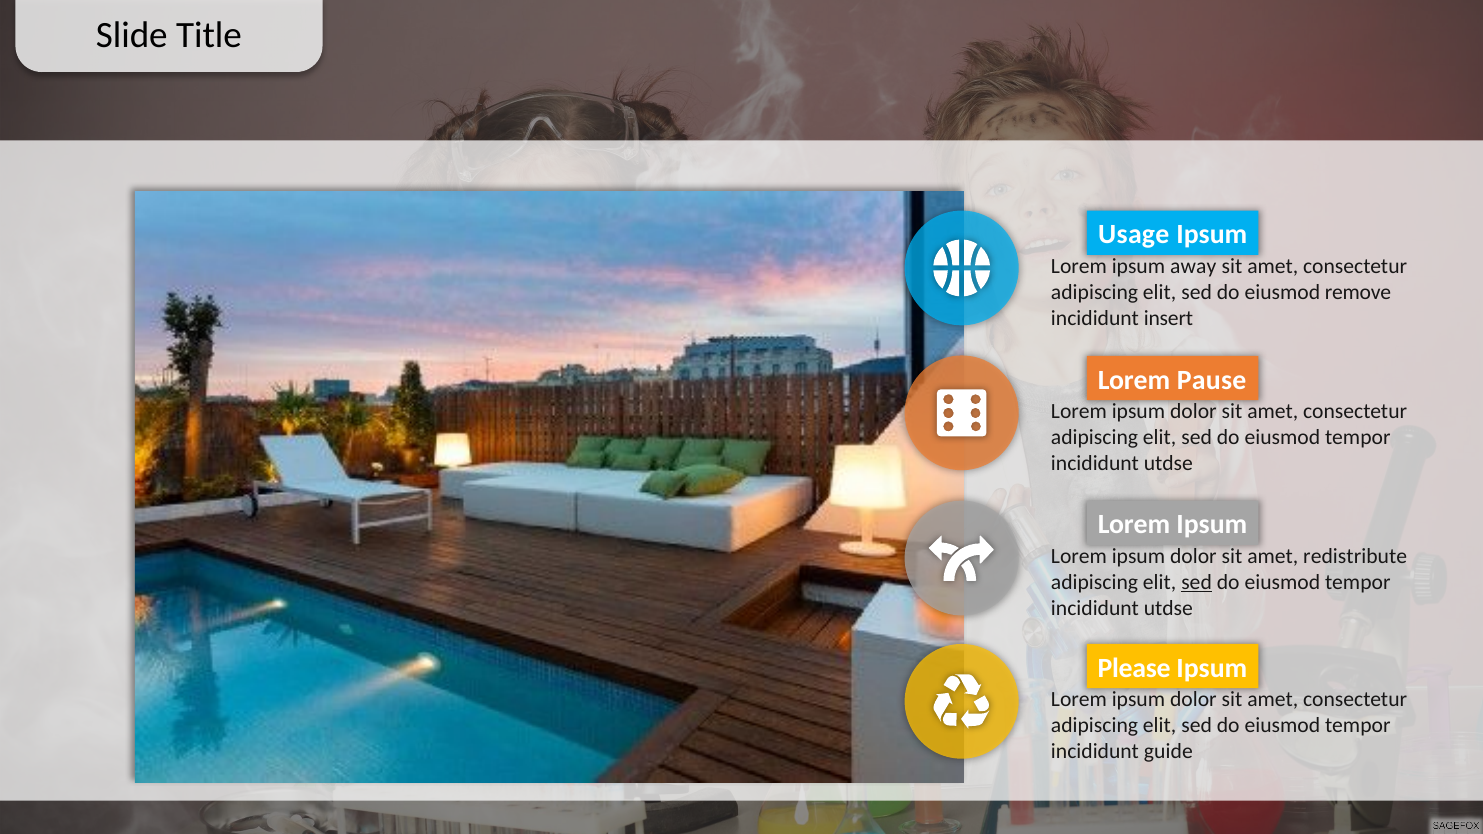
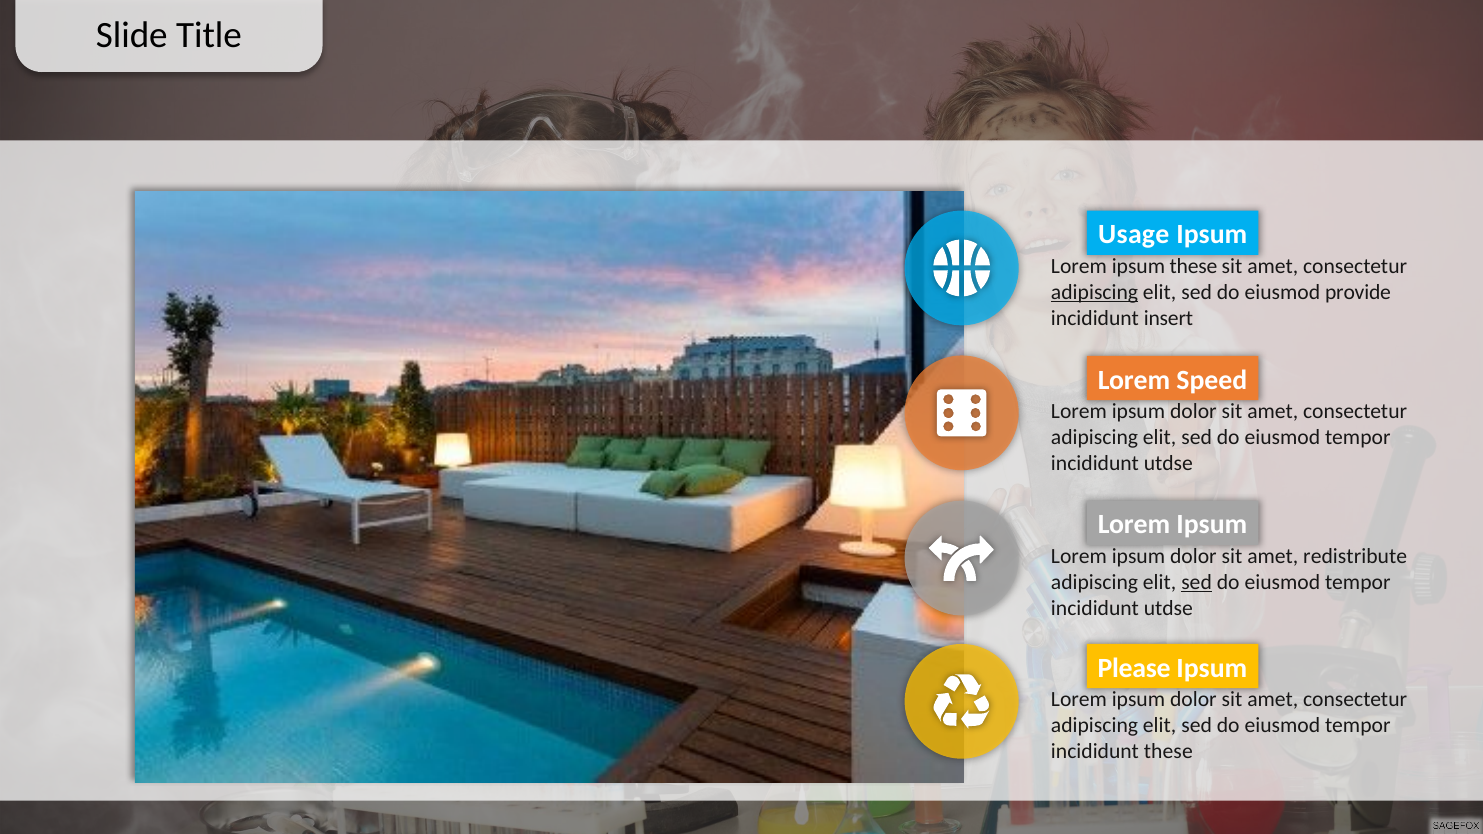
ipsum away: away -> these (1193, 266)
adipiscing underline: none -> present (1095, 292)
remove: remove -> provide (1358, 292)
Pause: Pause -> Speed (1212, 380)
incididunt guide: guide -> these (1168, 752)
